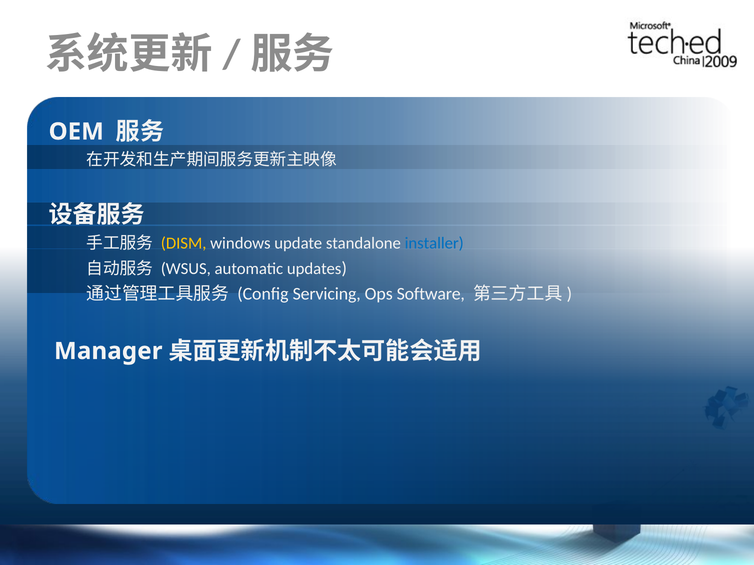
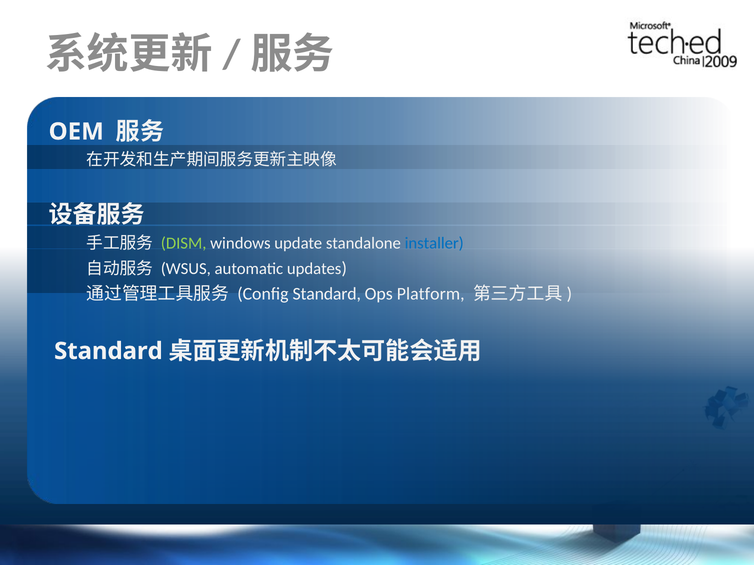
DISM colour: yellow -> light green (184, 243)
Config Servicing: Servicing -> Standard (327, 294)
Software: Software -> Platform (431, 294)
Manager: Manager -> Standard (108, 351)
